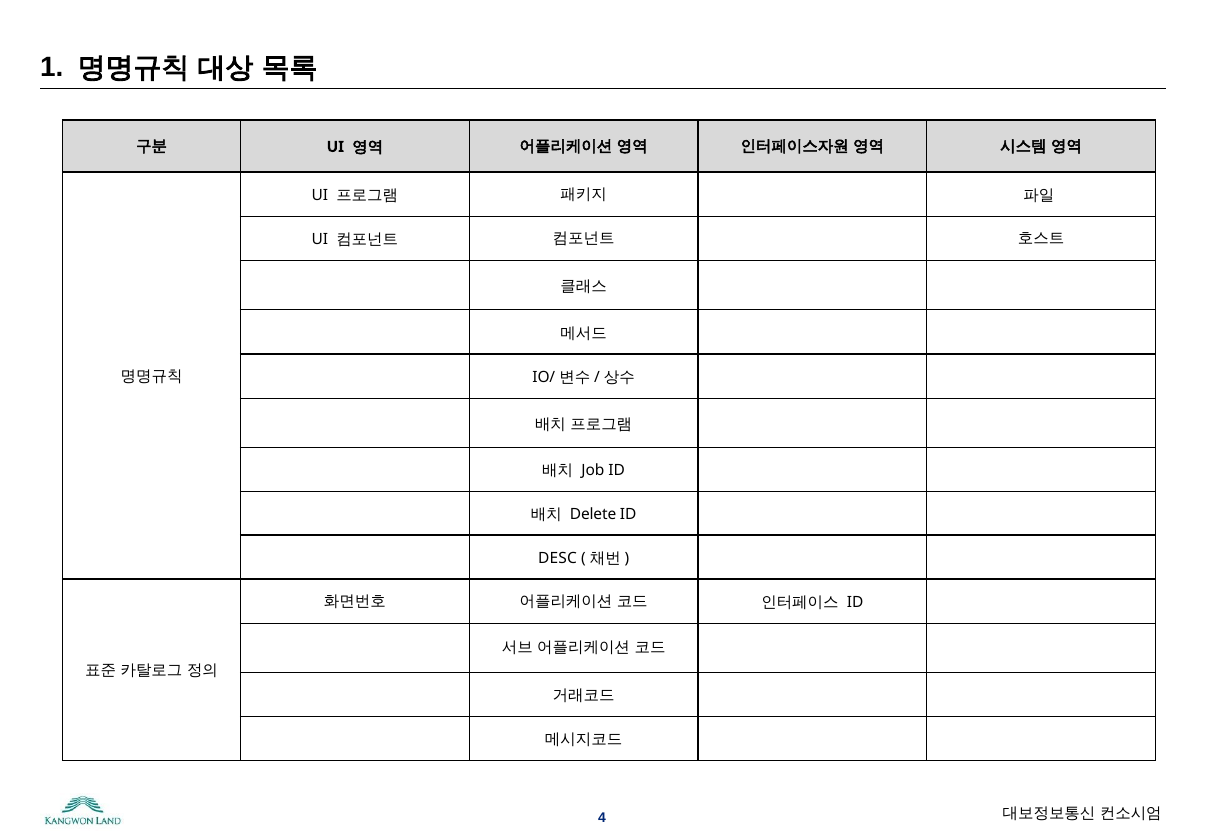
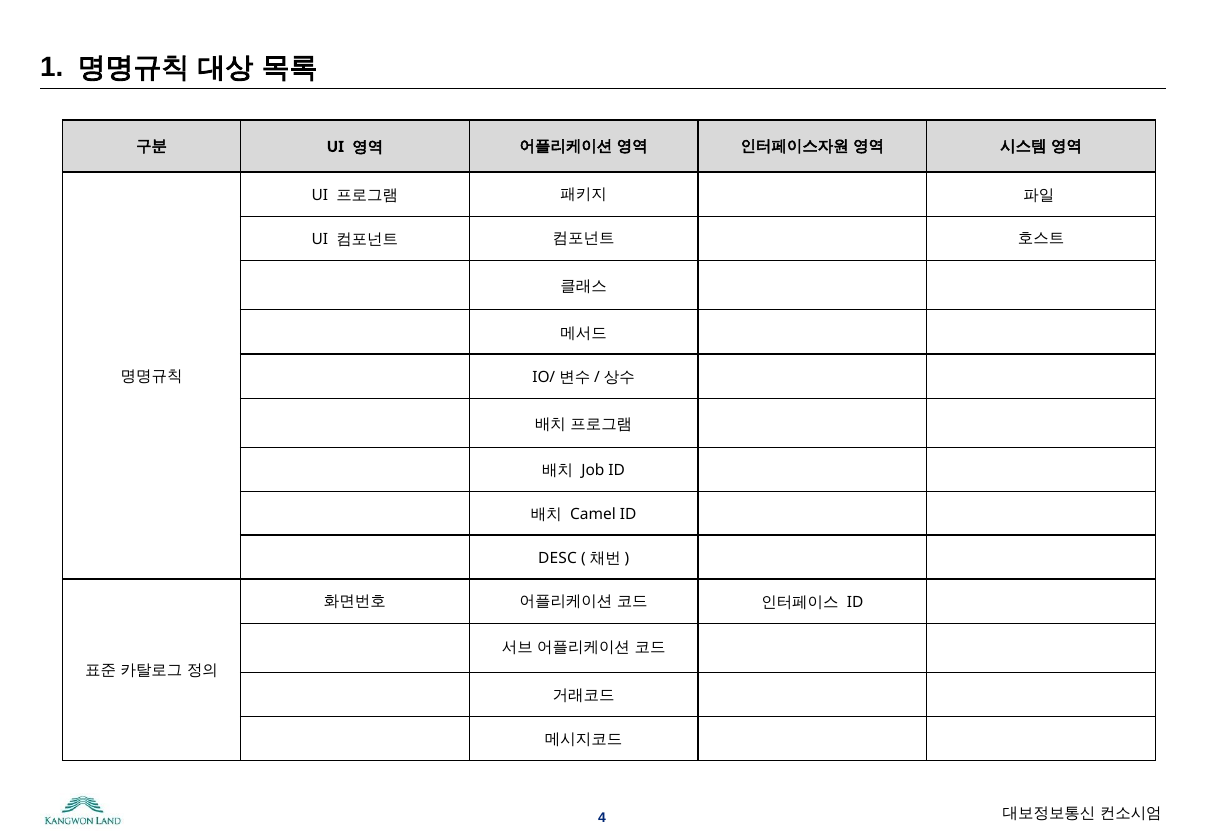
Delete: Delete -> Camel (593, 514)
